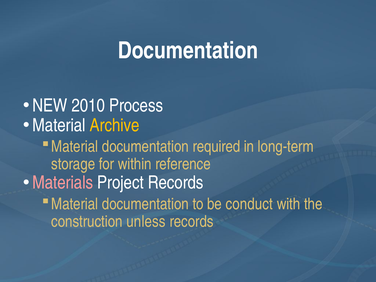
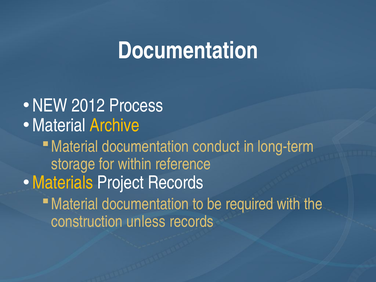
2010: 2010 -> 2012 (88, 106)
required: required -> conduct (216, 147)
Materials colour: pink -> yellow (63, 183)
conduct: conduct -> required (249, 204)
